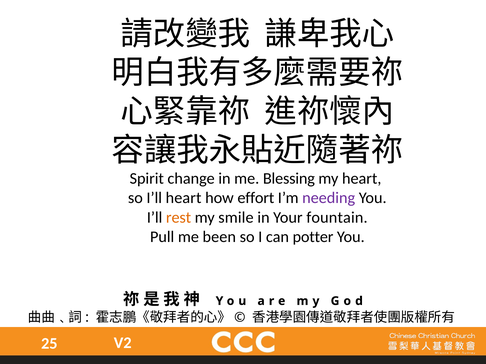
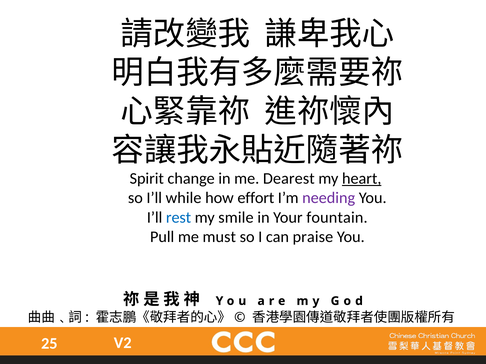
Blessing: Blessing -> Dearest (289, 179)
heart underline: none -> present (362, 179)
I’ll heart: heart -> while (184, 198)
rest colour: orange -> blue (179, 218)
been: been -> must (219, 237)
potter: potter -> praise (313, 237)
